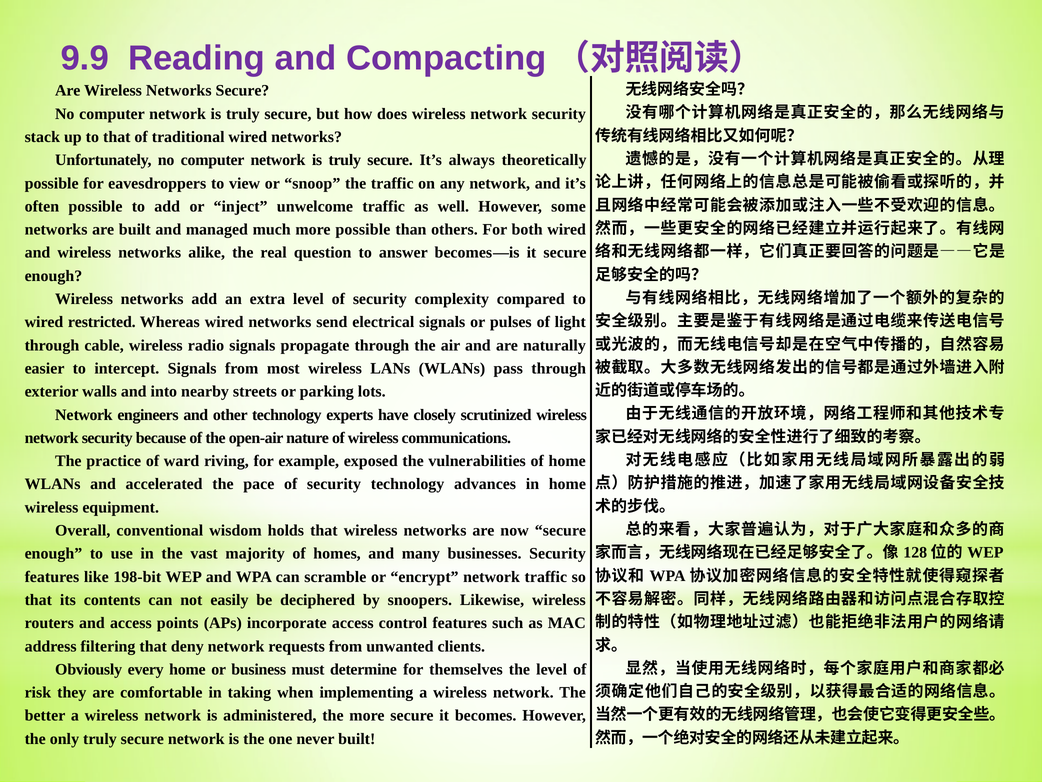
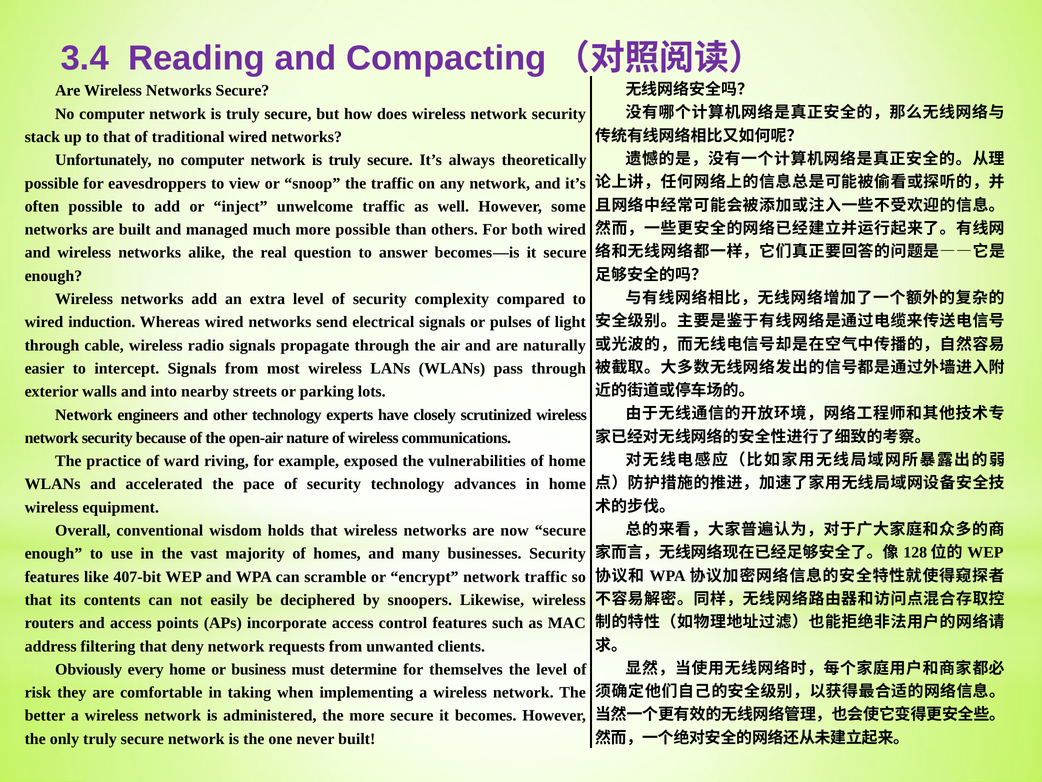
9.9: 9.9 -> 3.4 (85, 58)
restricted: restricted -> induction (102, 322)
198-bit: 198-bit -> 407-bit (137, 576)
